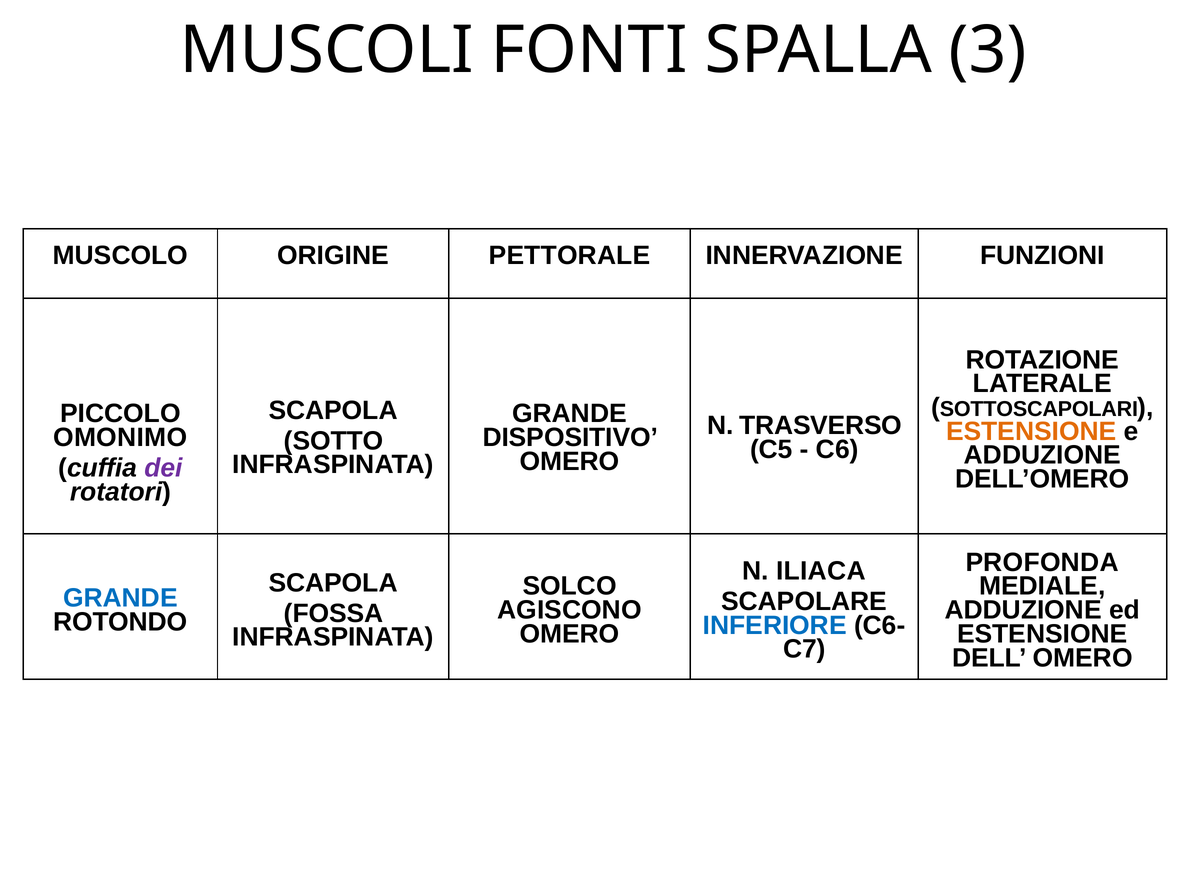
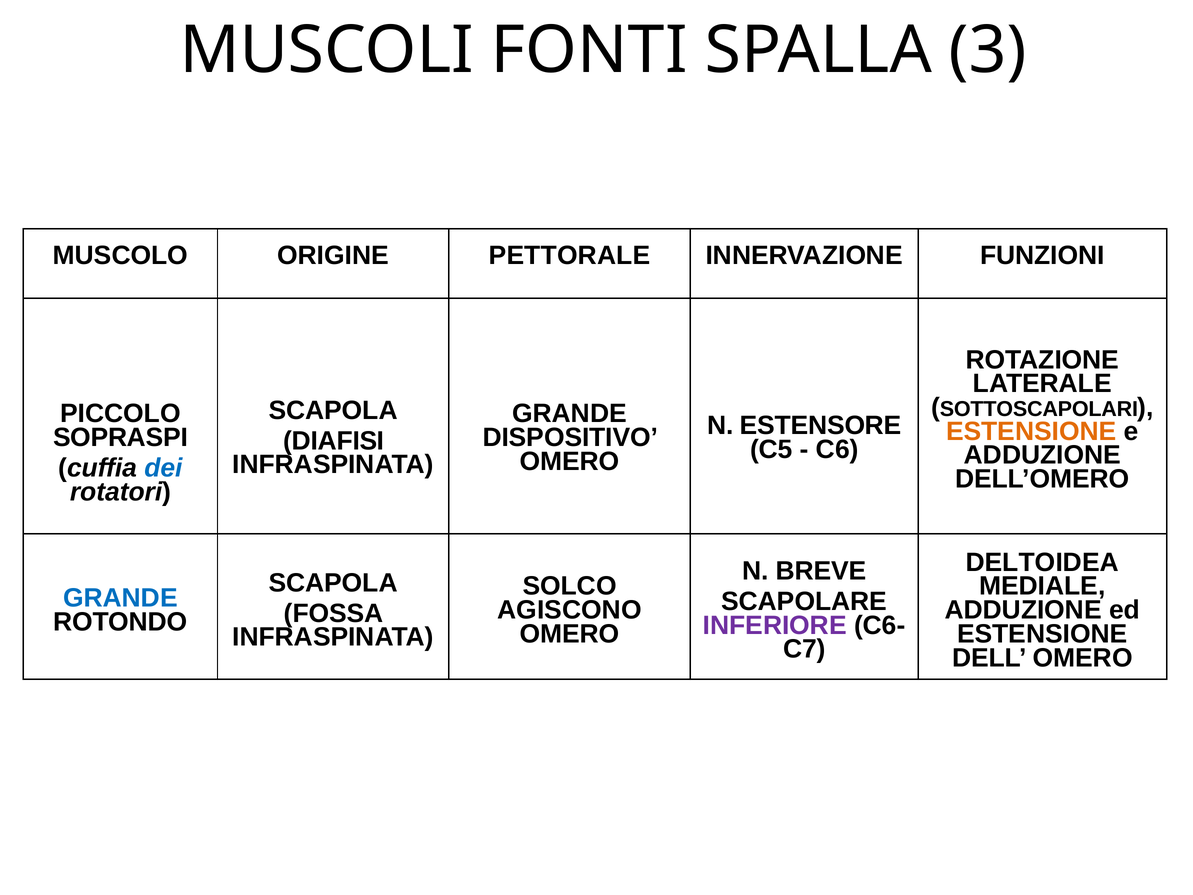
TRASVERSO: TRASVERSO -> ESTENSORE (821, 425)
OMONIMO: OMONIMO -> SOPRASPI (121, 437)
SOTTO: SOTTO -> DIAFISI (334, 441)
dei colour: purple -> blue (163, 468)
PROFONDA: PROFONDA -> DELTOIDEA (1042, 562)
ILIACA: ILIACA -> BREVE (821, 571)
INFERIORE colour: blue -> purple (775, 625)
